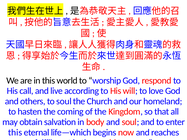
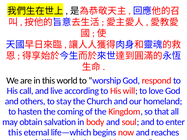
to soul: soul -> stay (64, 101)
